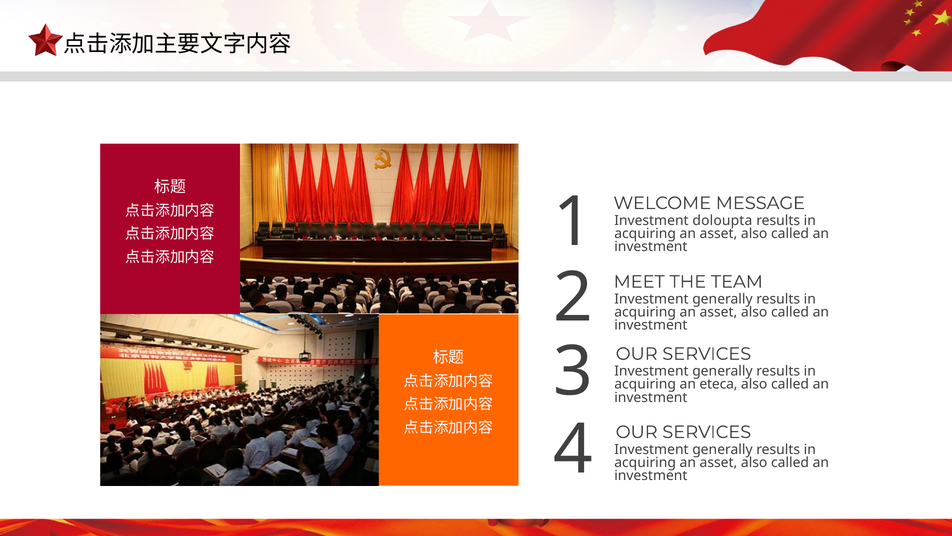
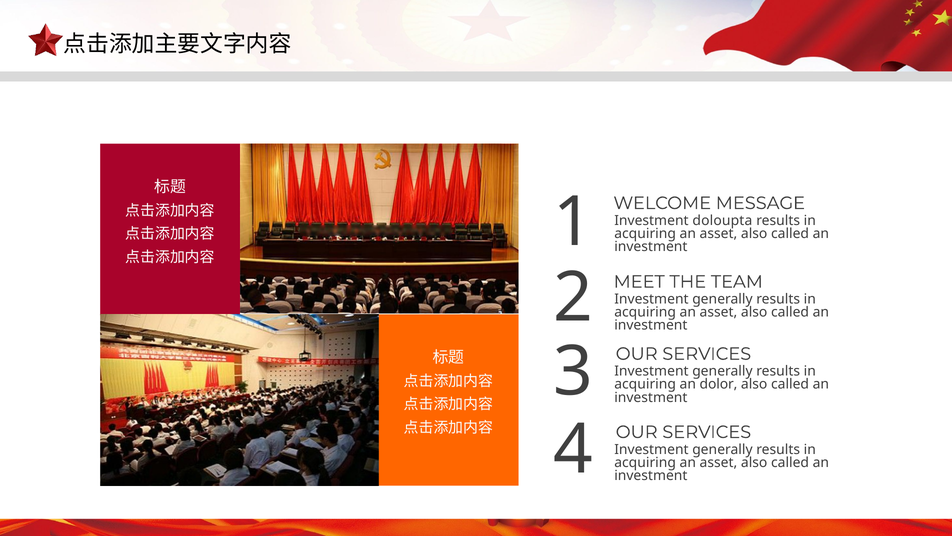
eteca: eteca -> dolor (718, 384)
